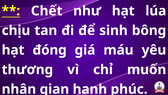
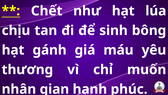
đóng: đóng -> gánh (50, 50)
